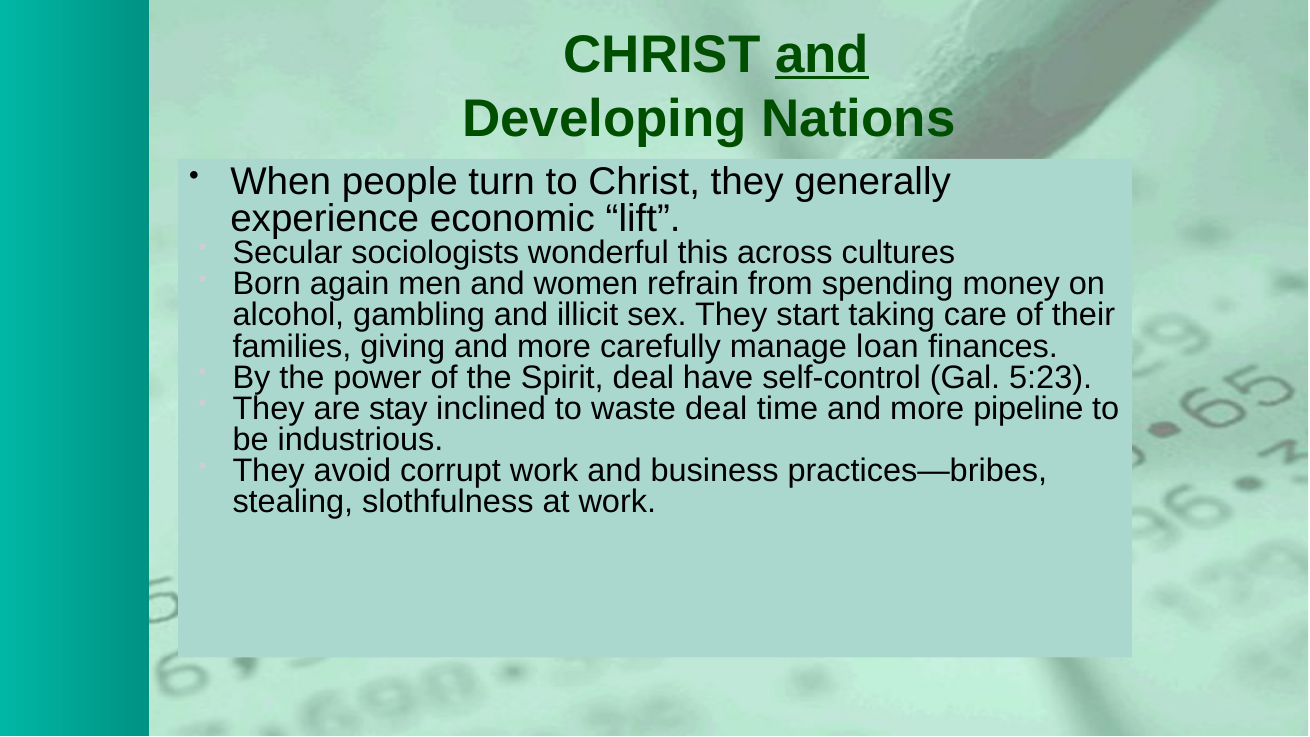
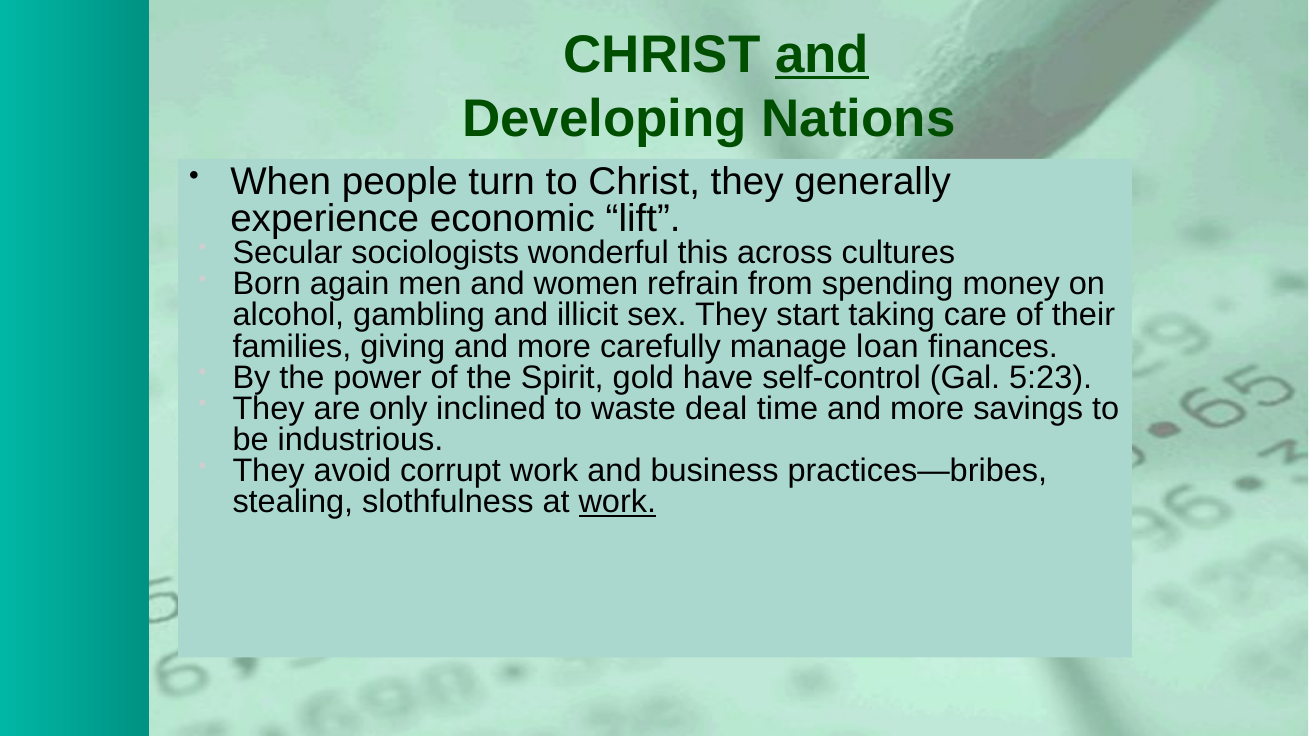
Spirit deal: deal -> gold (643, 377)
stay: stay -> only (398, 409)
pipeline: pipeline -> savings (1028, 409)
work underline: none -> present (617, 502)
